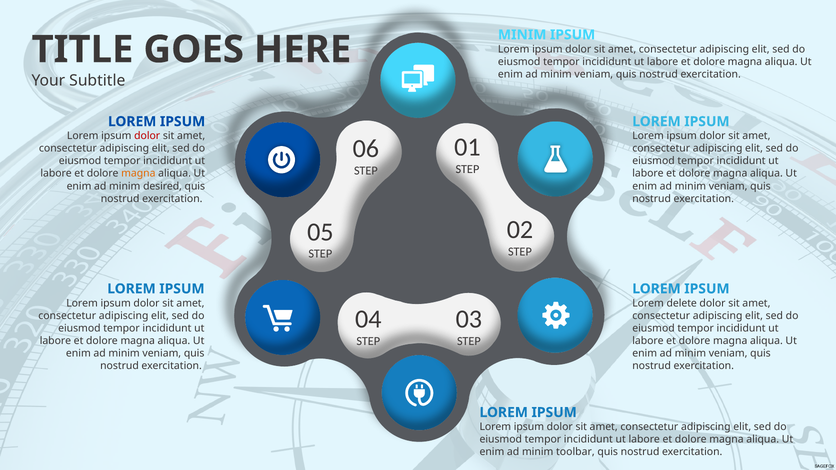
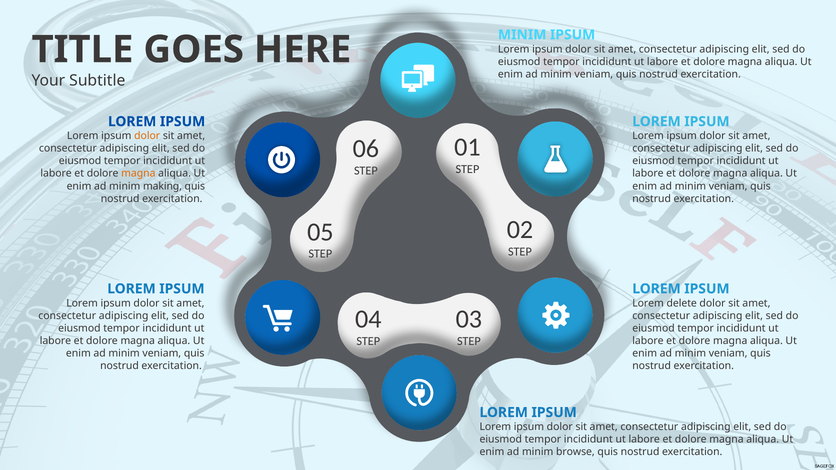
dolor colour: red -> orange (147, 136)
desired: desired -> making (163, 186)
toolbar: toolbar -> browse (575, 452)
